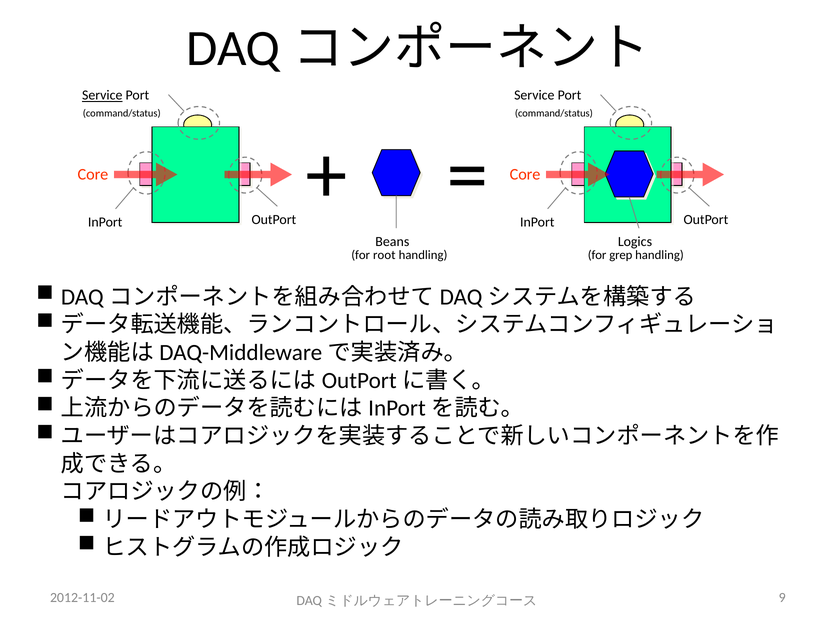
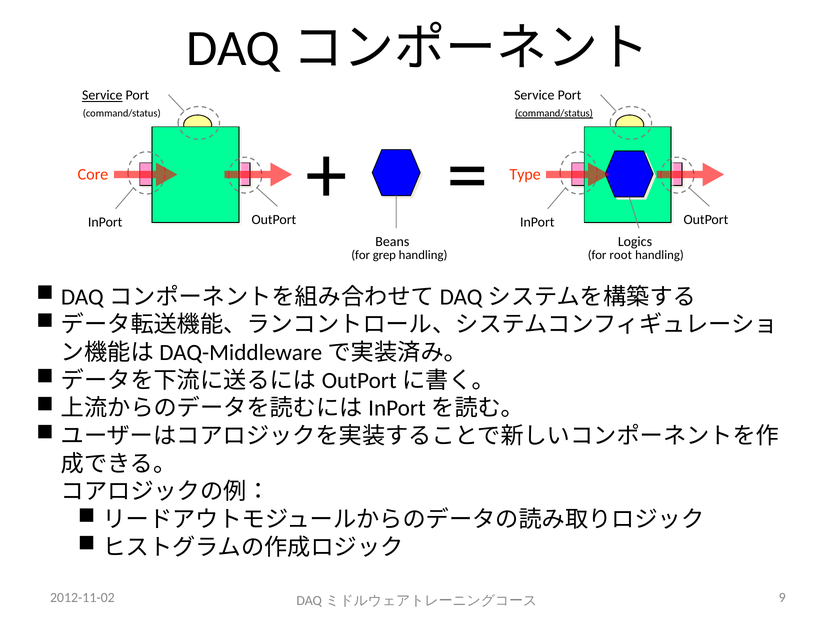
command/status underline: none -> present (554, 113)
Core: Core -> Type (525, 174)
root: root -> grep (384, 255)
grep: grep -> root (621, 255)
